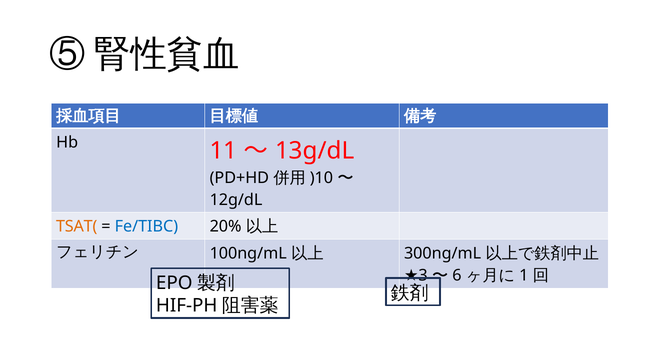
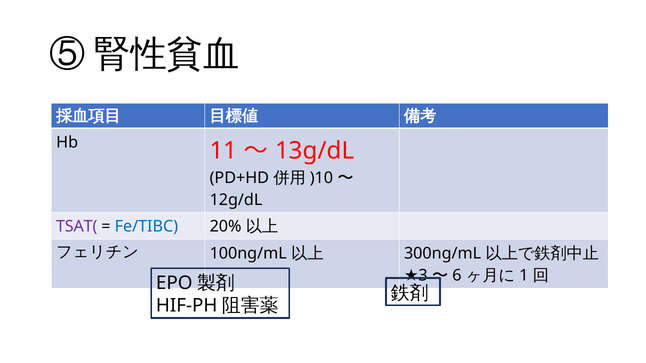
TSAT( colour: orange -> purple (77, 227)
